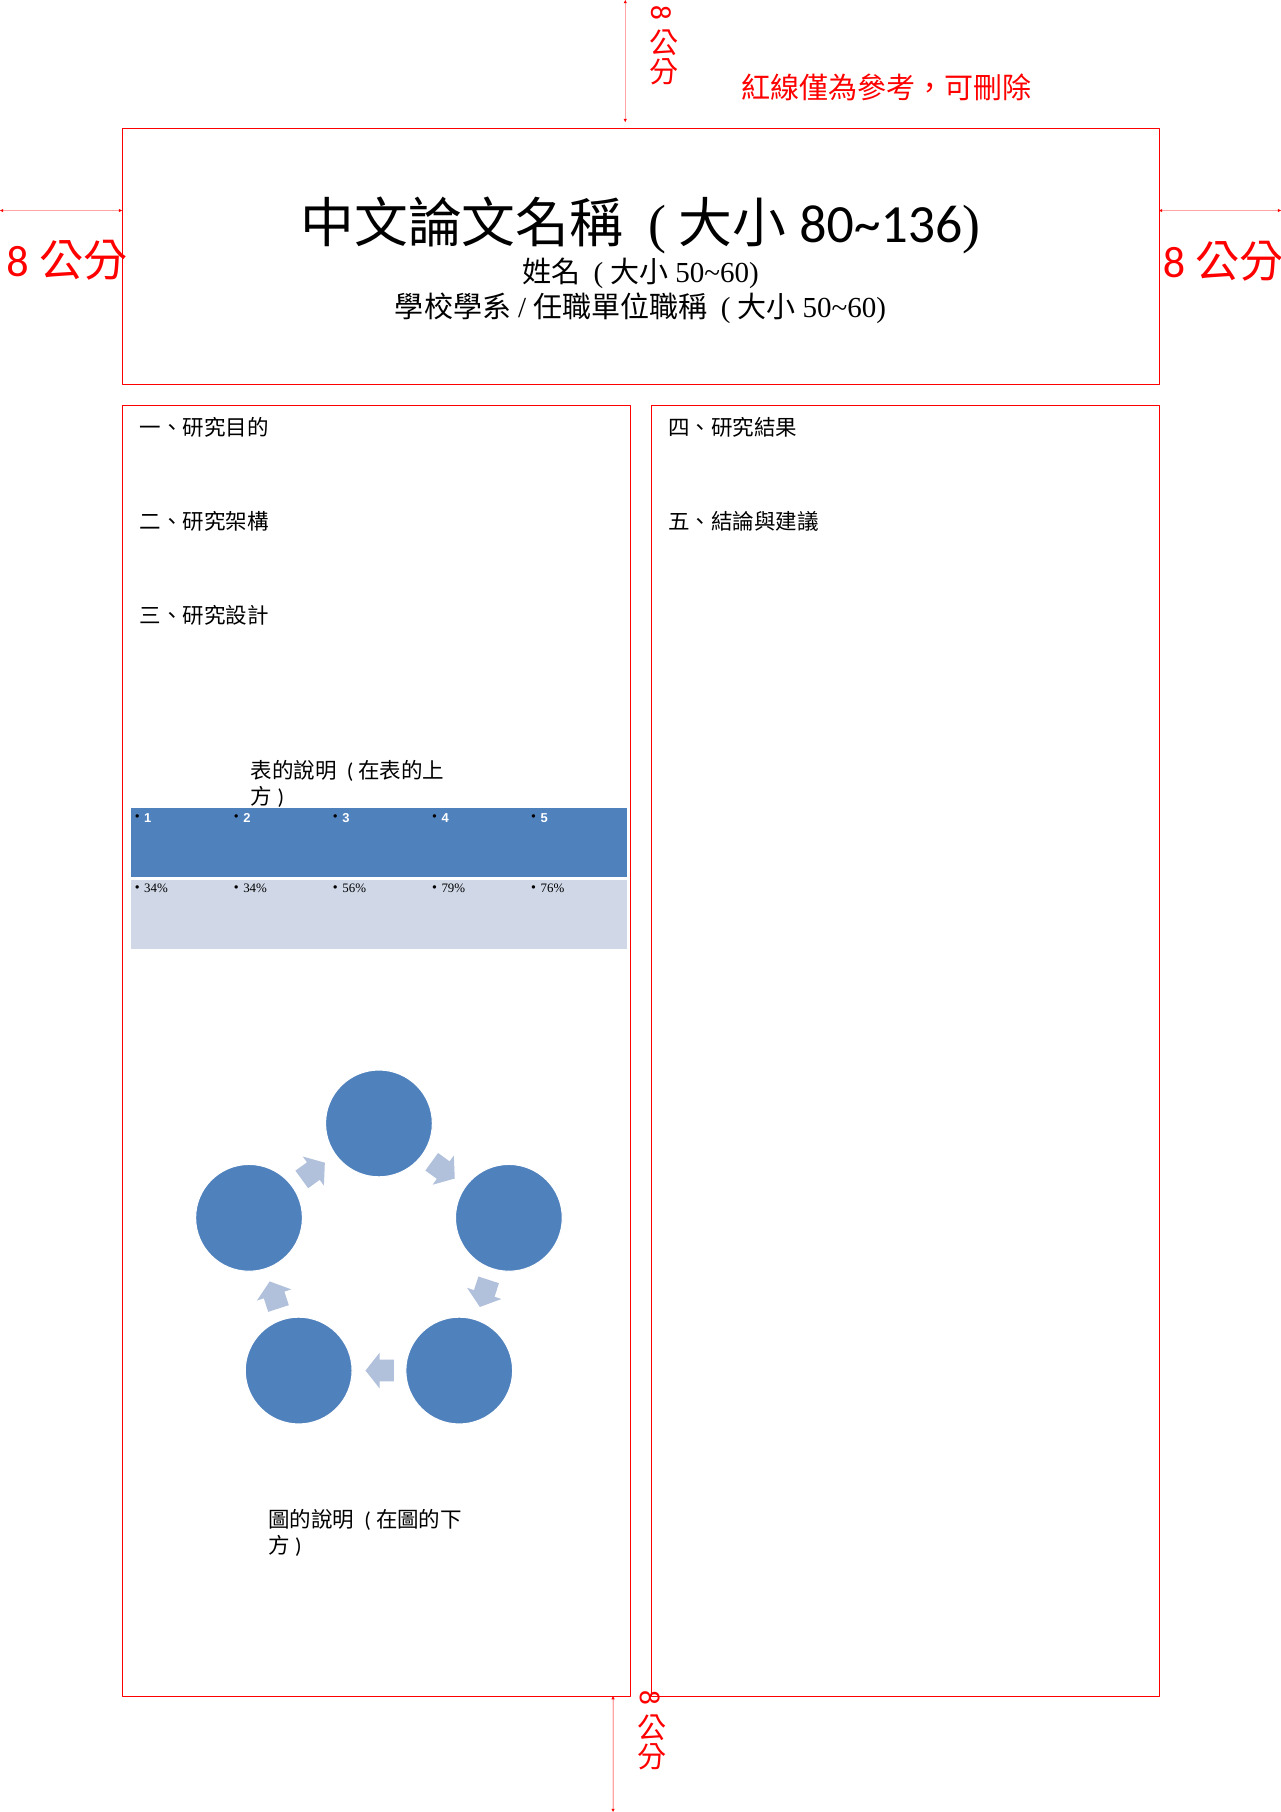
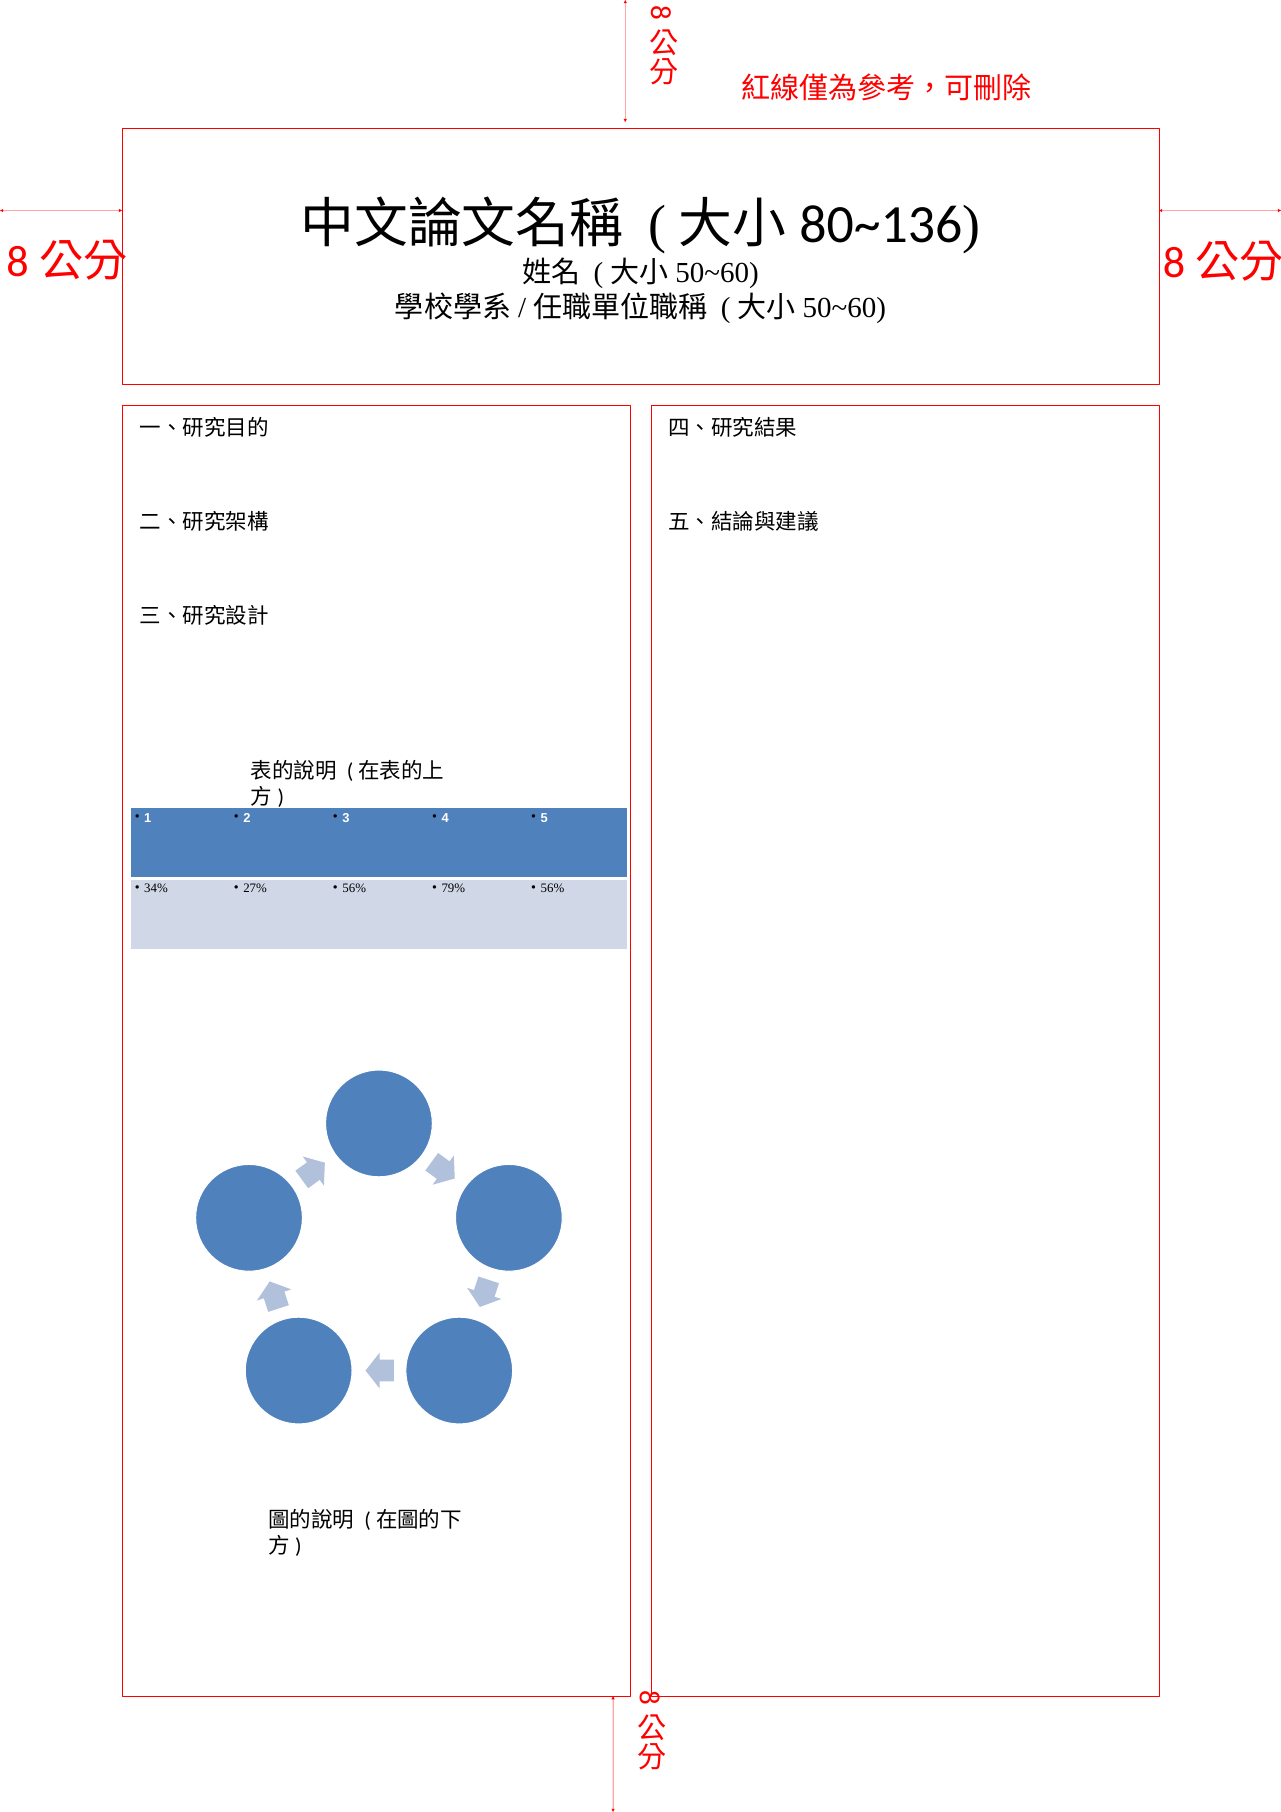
34%: 34% -> 27% (255, 888)
76%: 76% -> 56% (552, 888)
